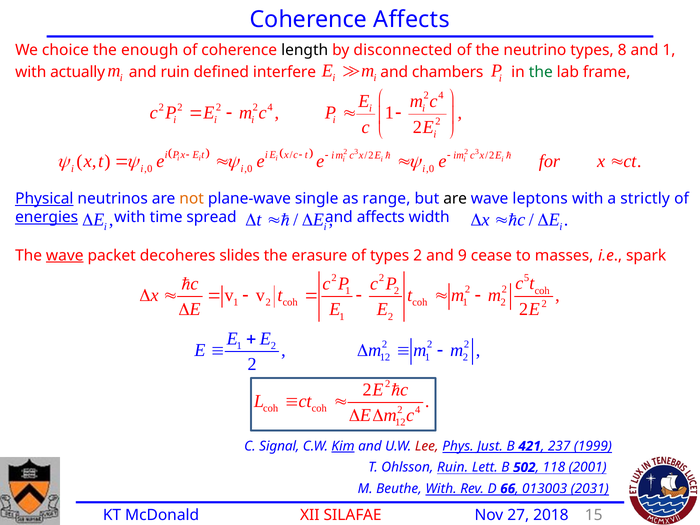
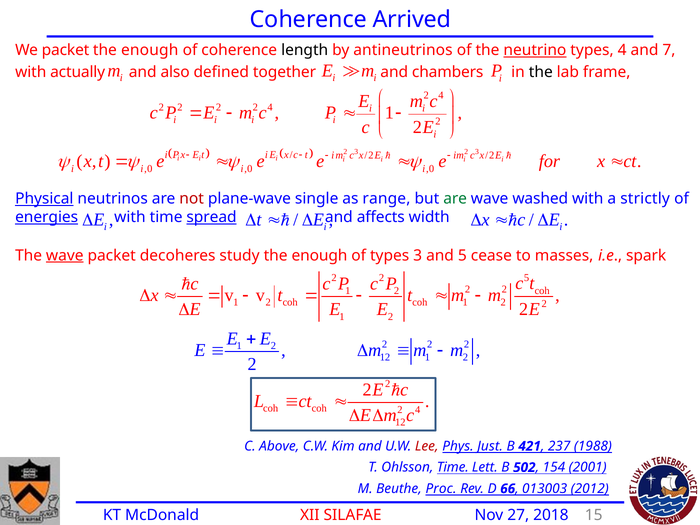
Coherence Affects: Affects -> Arrived (412, 20)
We choice: choice -> packet (66, 50)
disconnected: disconnected -> antineutrinos (403, 50)
neutrino underline: none -> present (535, 50)
types 8: 8 -> 4 (622, 50)
and 1: 1 -> 7 (669, 50)
and ruin: ruin -> also (175, 72)
interfere: interfere -> together (285, 72)
the colour: green -> black (541, 72)
not colour: orange -> red (192, 199)
are colour: black -> green (455, 199)
leptons: leptons -> washed (540, 199)
spread underline: none -> present (212, 217)
slides: slides -> study (240, 255)
erasure: erasure -> enough (320, 255)
types 2: 2 -> 3 (418, 255)
and 9: 9 -> 5 (462, 255)
Signal: Signal -> Above (279, 446)
Kim underline: present -> none (343, 446)
1999: 1999 -> 1988 (593, 446)
Ohlsson Ruin: Ruin -> Time (453, 467)
118: 118 -> 154 (554, 467)
Beuthe With: With -> Proc (441, 489)
2031: 2031 -> 2012 (590, 489)
